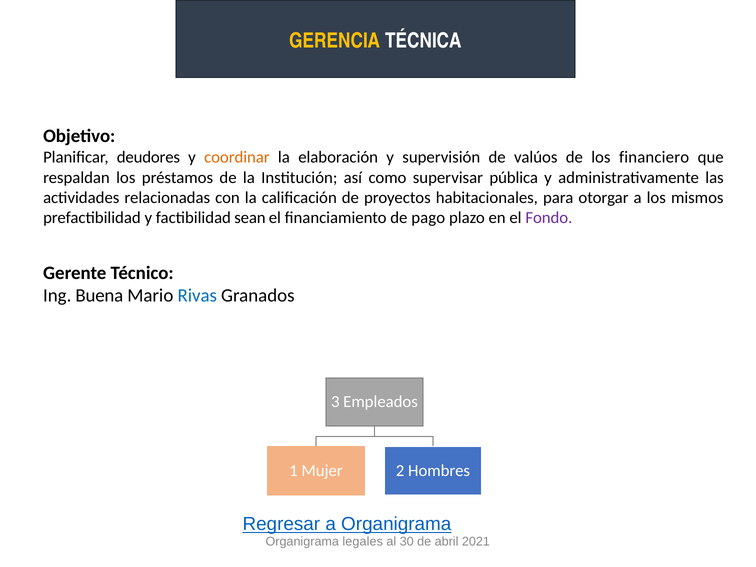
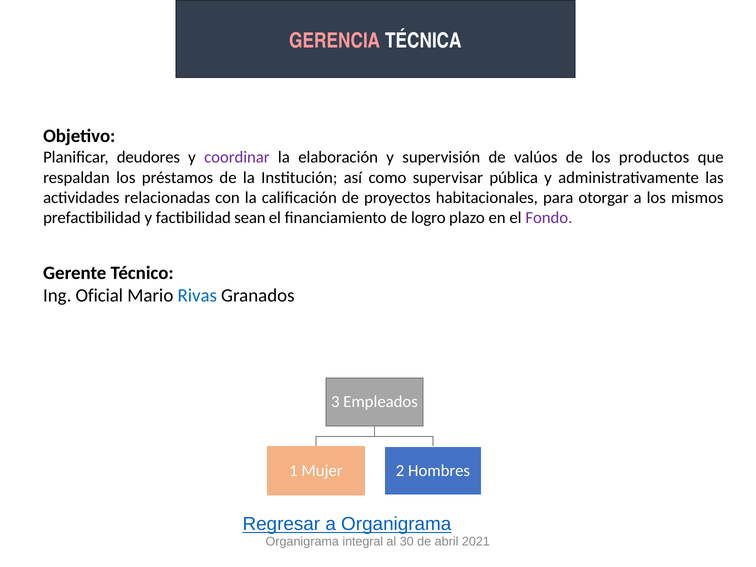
GERENCIA colour: yellow -> pink (335, 41)
coordinar colour: orange -> purple (237, 157)
financiero: financiero -> productos (654, 157)
pago: pago -> logro (428, 218)
Buena: Buena -> Oficial (99, 296)
legales: legales -> integral (363, 541)
